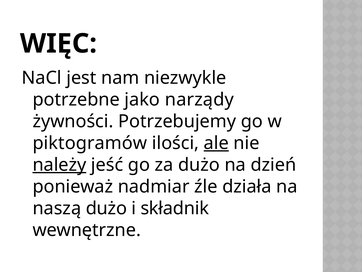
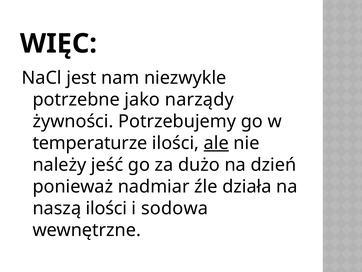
piktogramów: piktogramów -> temperaturze (90, 143)
należy underline: present -> none (59, 165)
naszą dużo: dużo -> ilości (106, 208)
składnik: składnik -> sodowa (175, 208)
